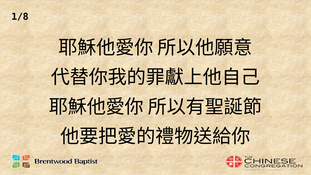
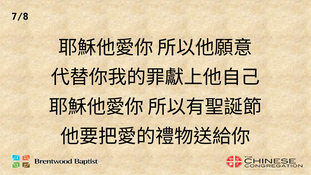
1/8: 1/8 -> 7/8 (20, 17)
